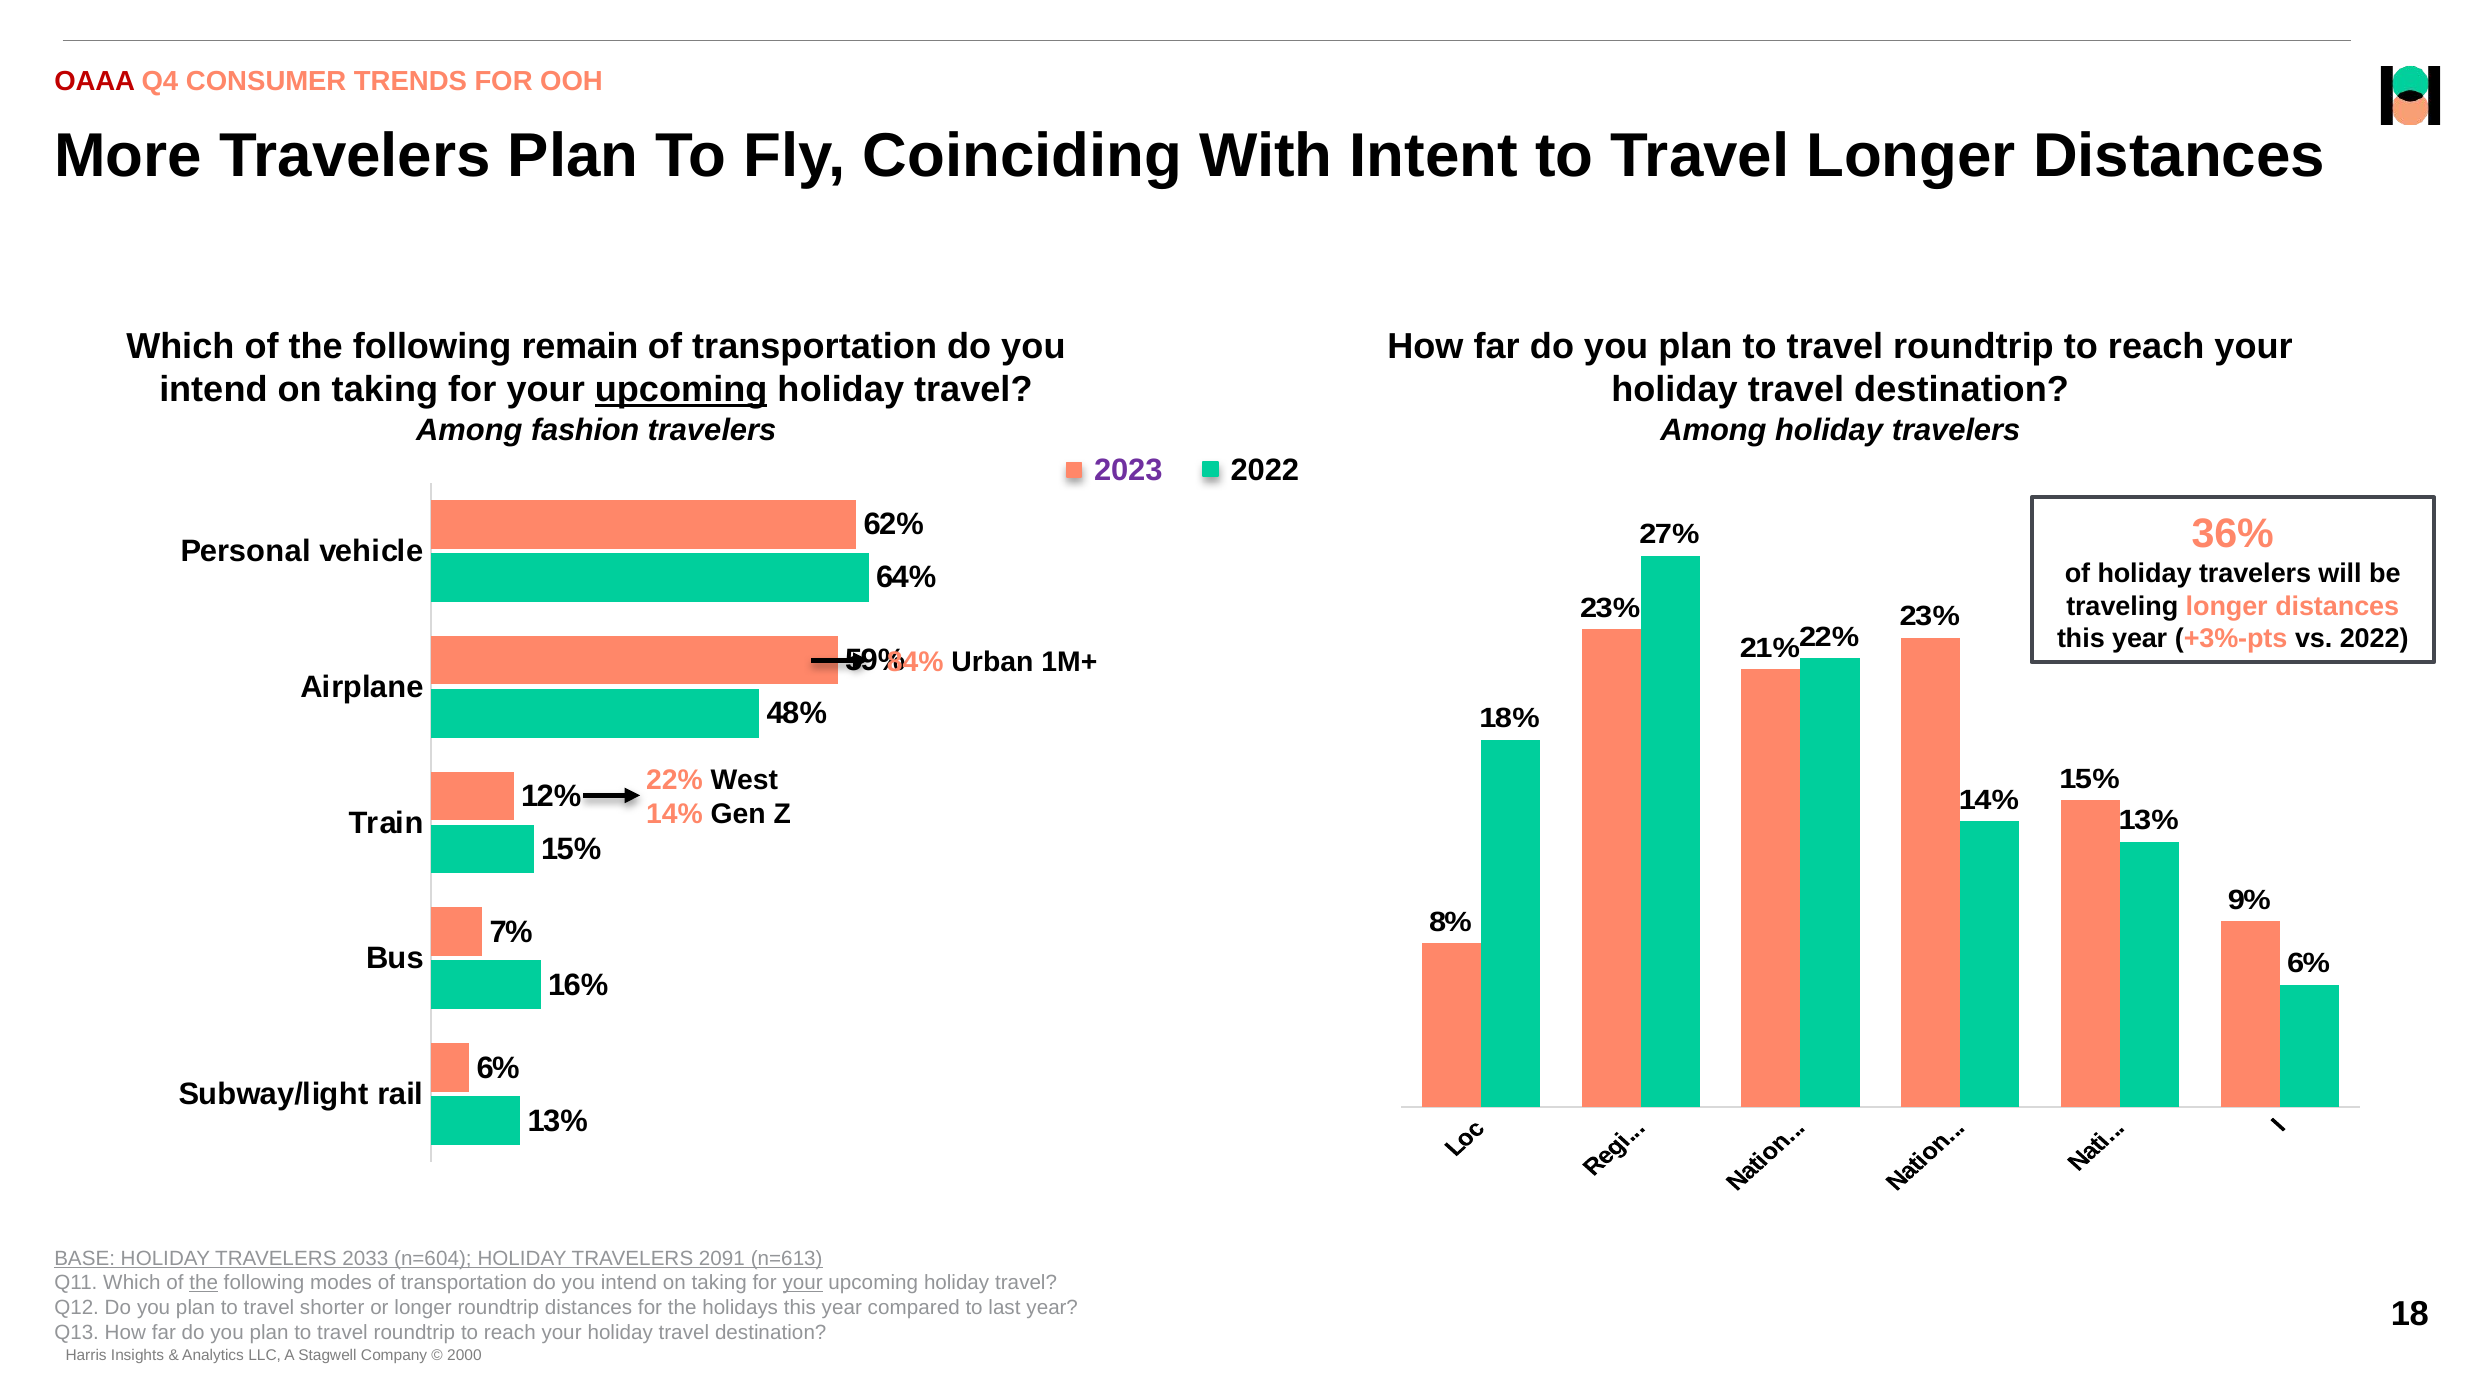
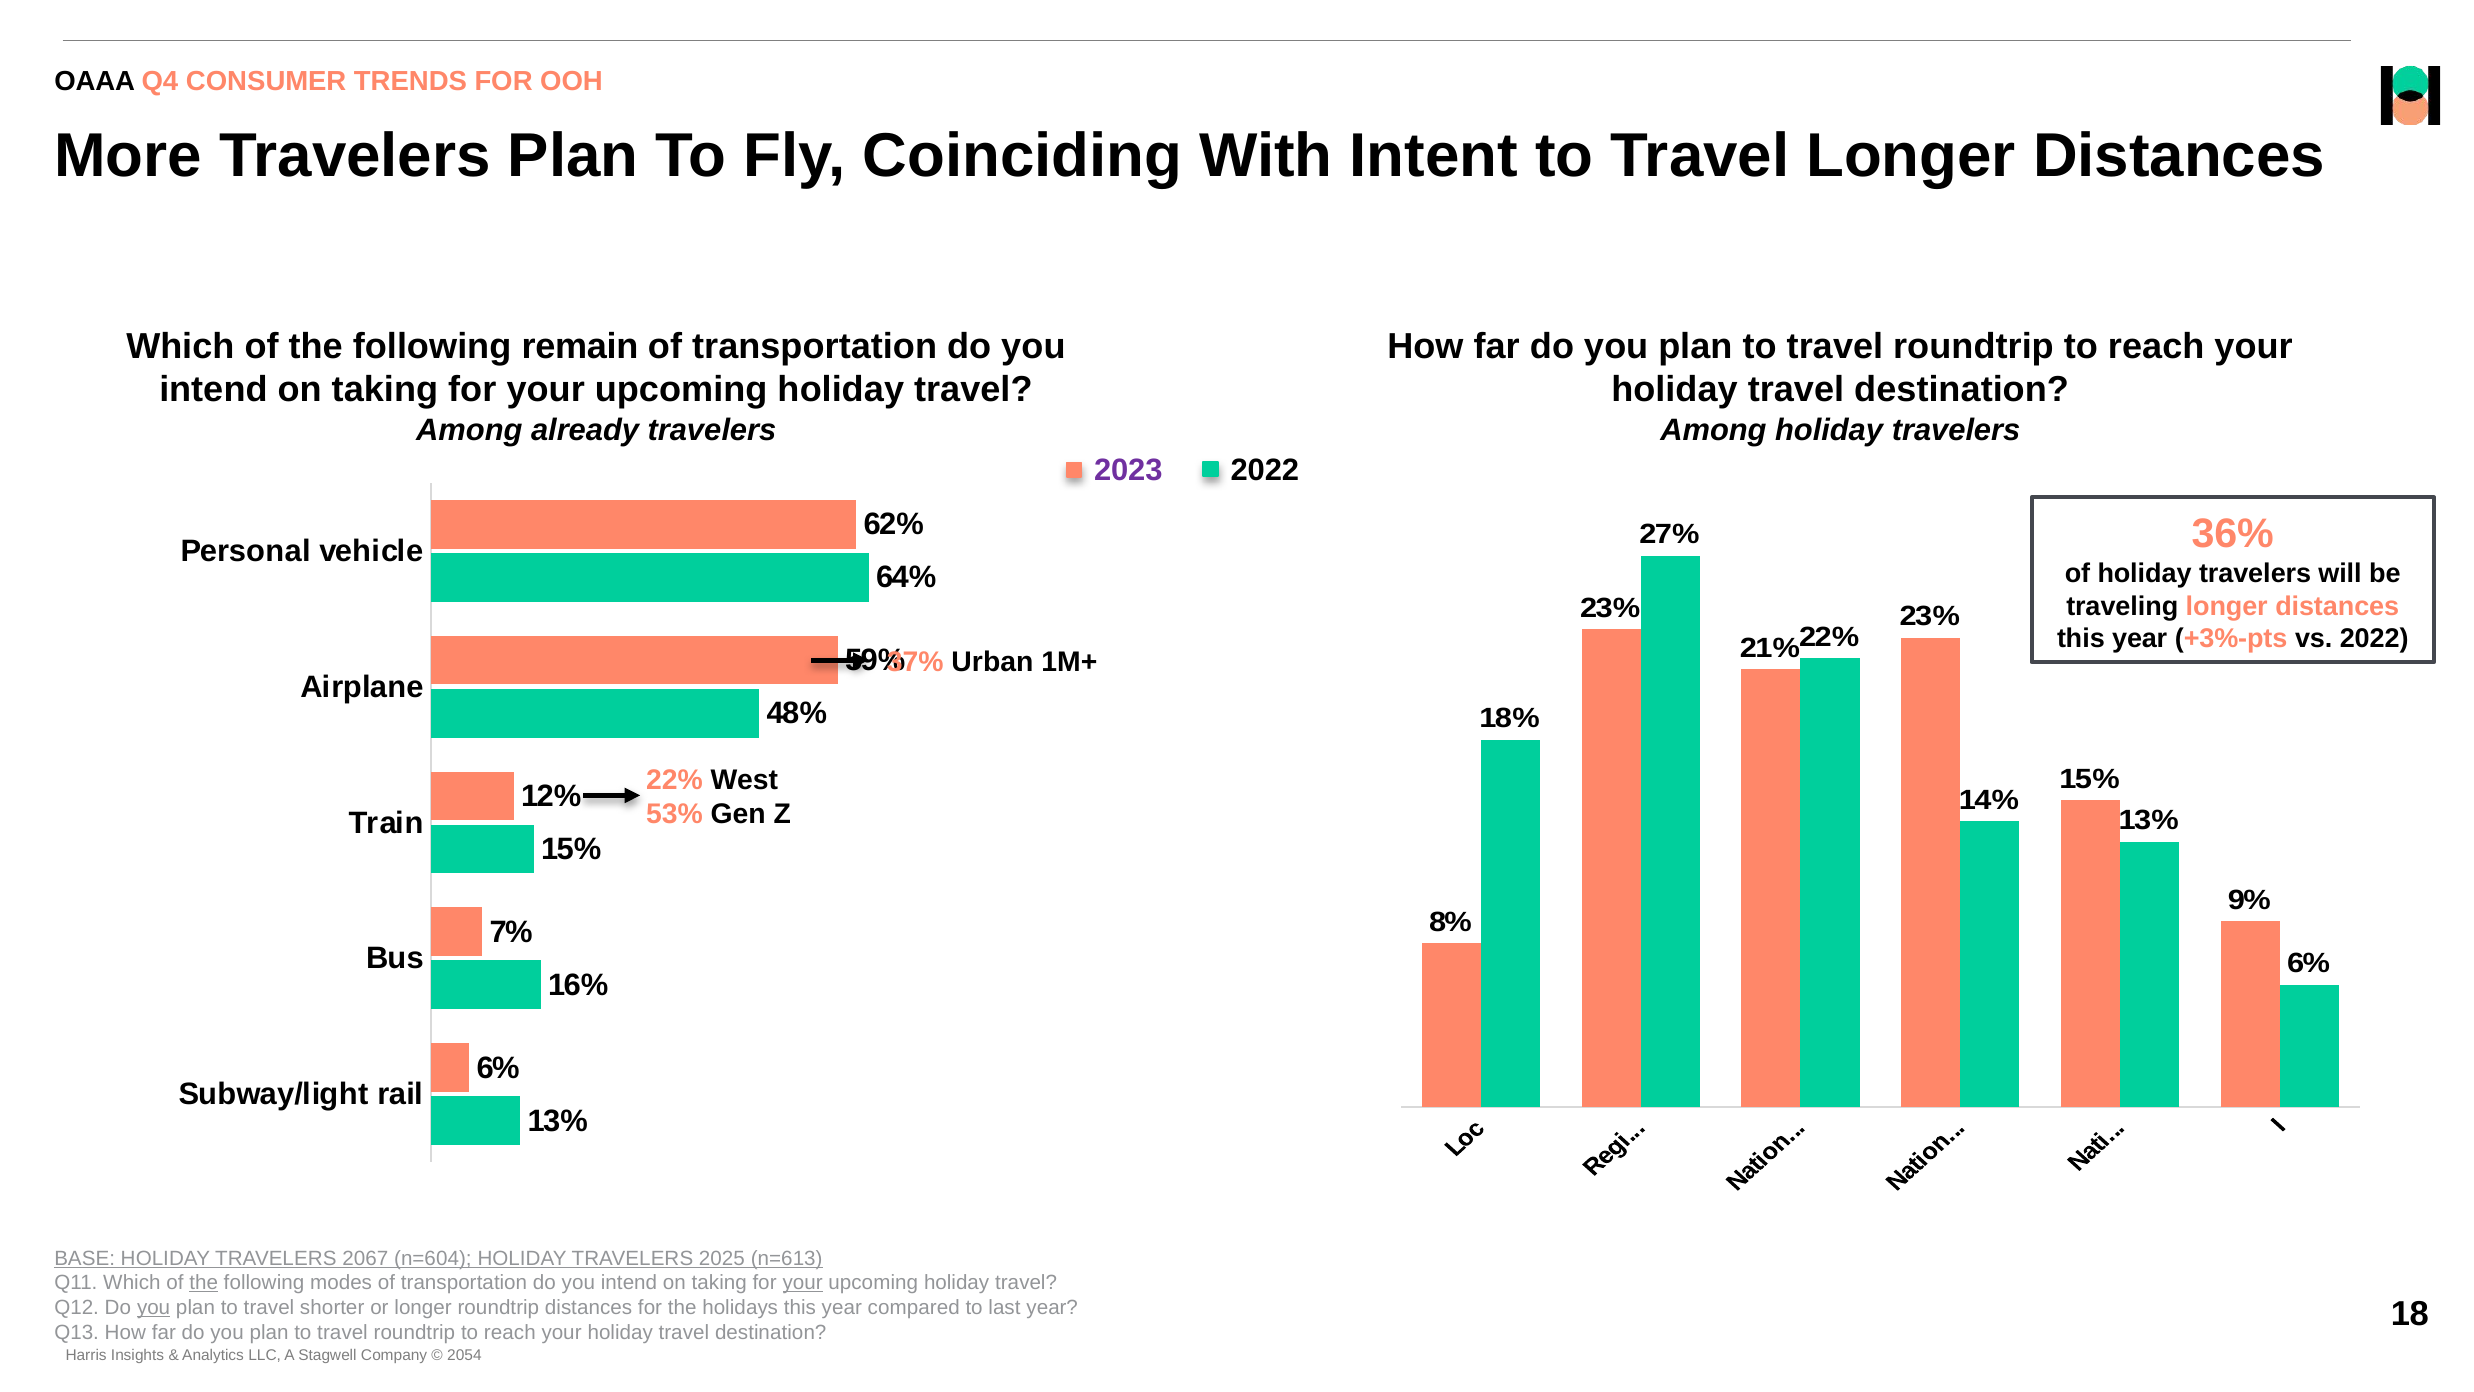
OAAA colour: red -> black (95, 81)
upcoming underline: present -> none (681, 390)
fashion: fashion -> already (585, 430)
84%: 84% -> 37% (915, 661)
14%: 14% -> 53% (674, 814)
2033: 2033 -> 2067 (365, 1258)
2091: 2091 -> 2025 (722, 1258)
you underline: none -> present (154, 1307)
2000: 2000 -> 2054 (464, 1355)
